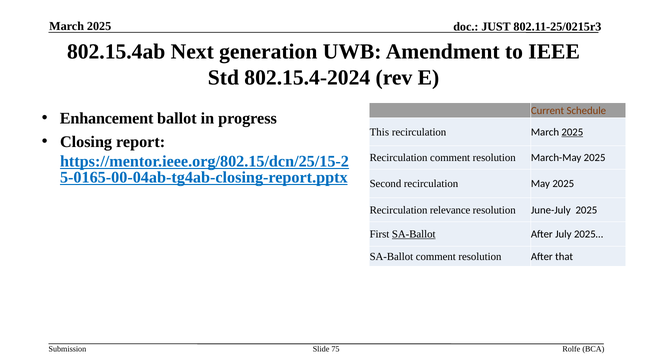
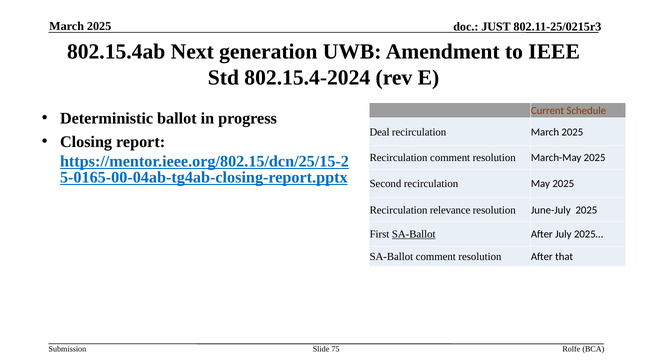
Enhancement: Enhancement -> Deterministic (107, 118)
This: This -> Deal (380, 132)
2025 underline: present -> none (572, 132)
